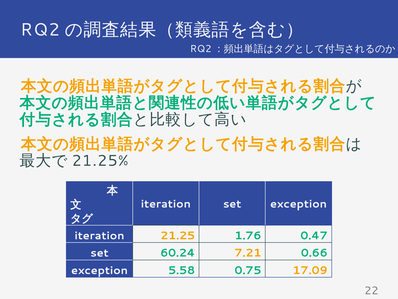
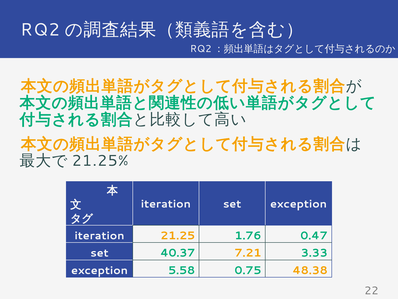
60.24: 60.24 -> 40.37 (178, 253)
0.66: 0.66 -> 3.33 (314, 253)
17.09: 17.09 -> 48.38 (310, 270)
